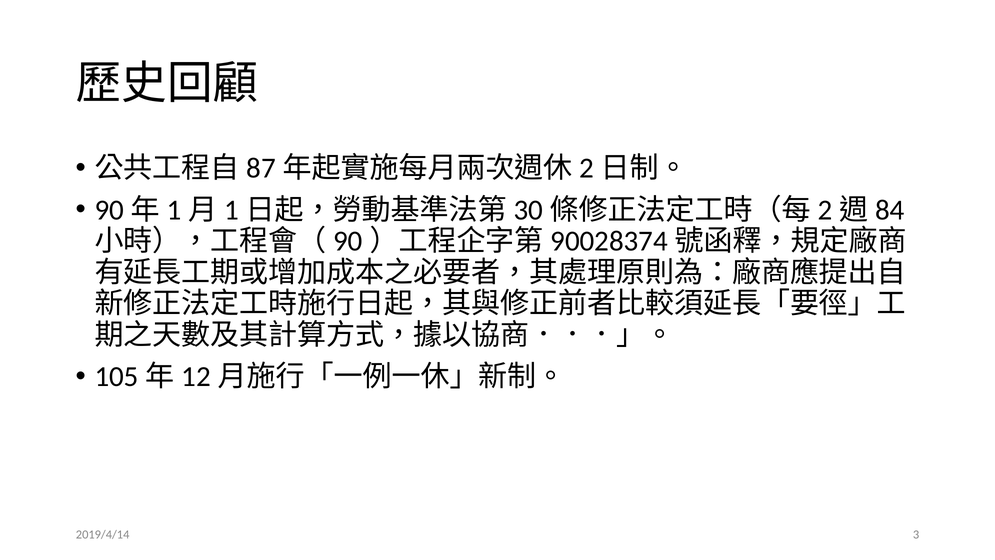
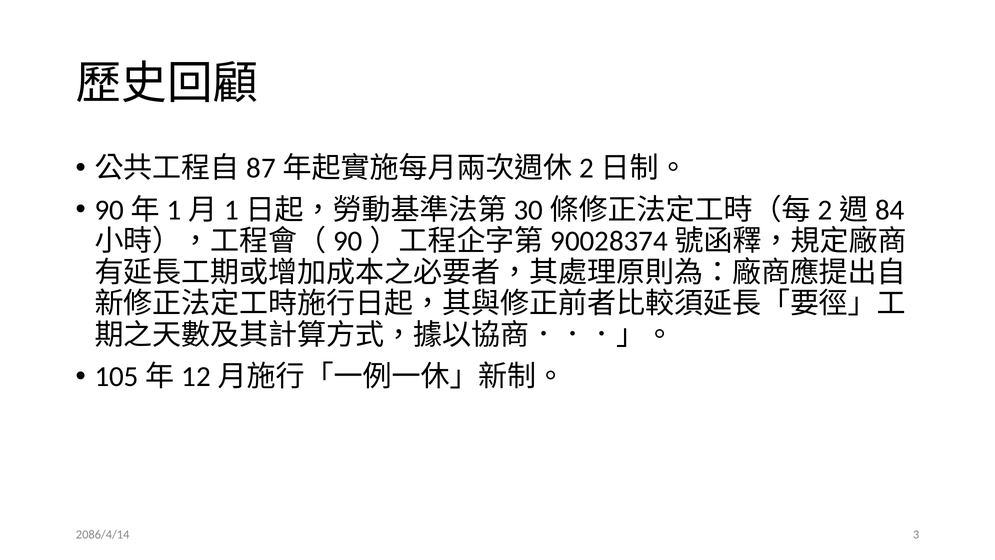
2019/4/14: 2019/4/14 -> 2086/4/14 (103, 534)
